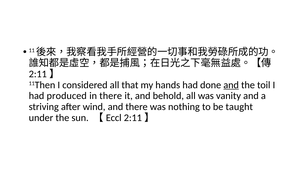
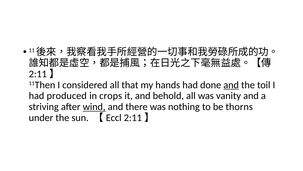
in there: there -> crops (111, 96)
wind underline: none -> present (94, 106)
taught: taught -> thorns (239, 106)
